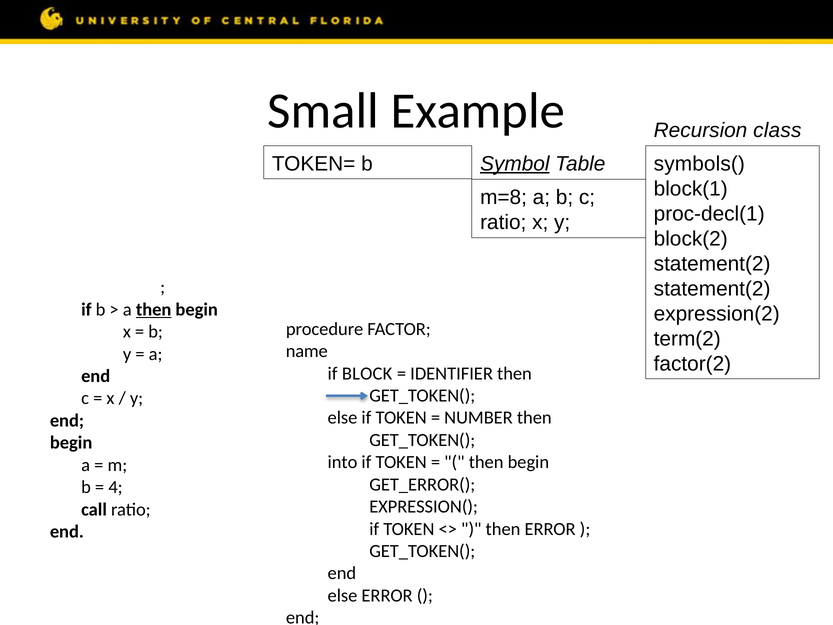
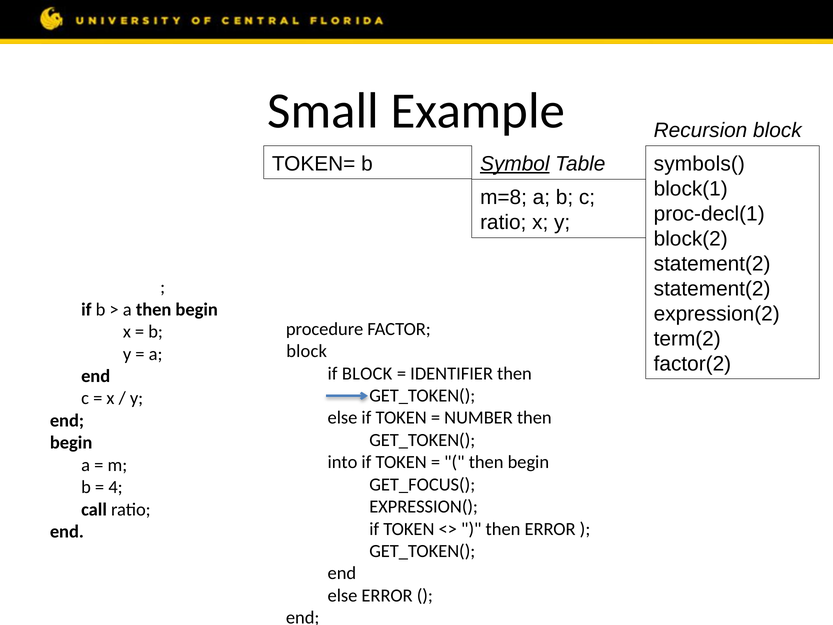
Recursion class: class -> block (777, 130)
then underline: present -> none (154, 309)
name: name -> block (307, 351)
GET_ERROR(: GET_ERROR( -> GET_FOCUS( (422, 484)
